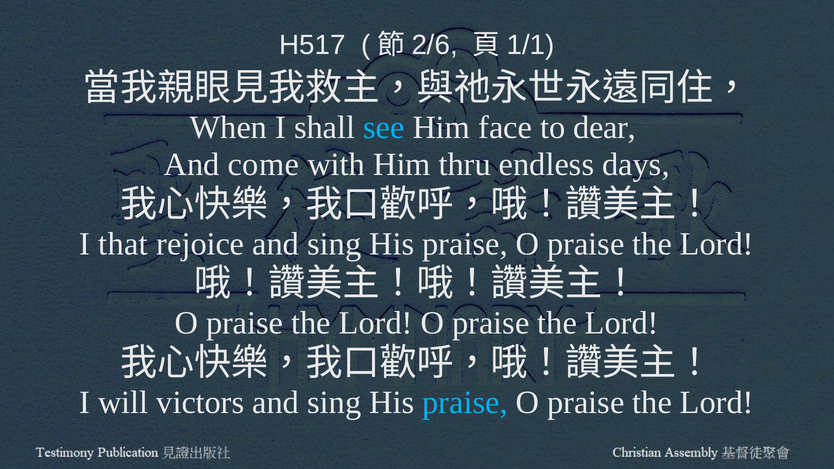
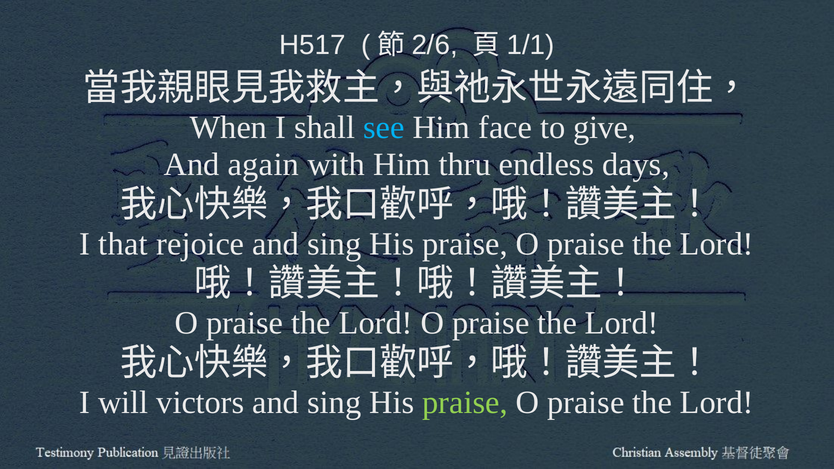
dear: dear -> give (605, 128)
come: come -> again (263, 165)
praise colour: light blue -> light green (465, 403)
